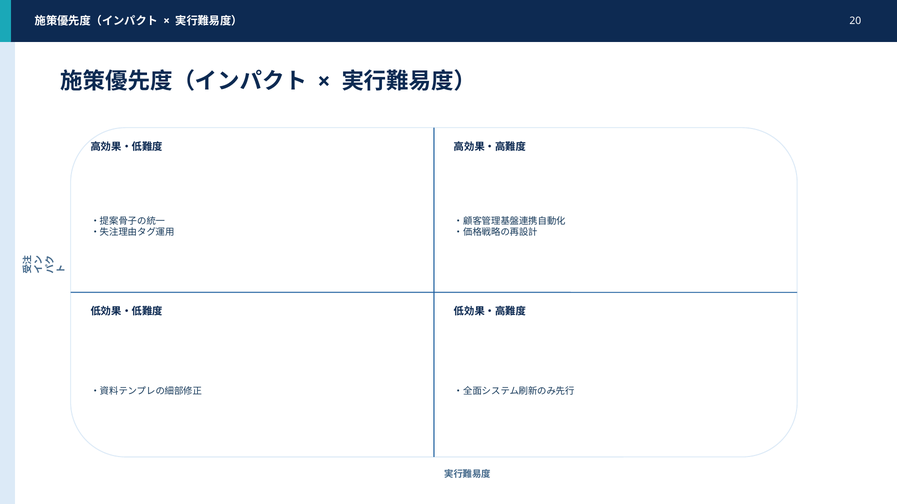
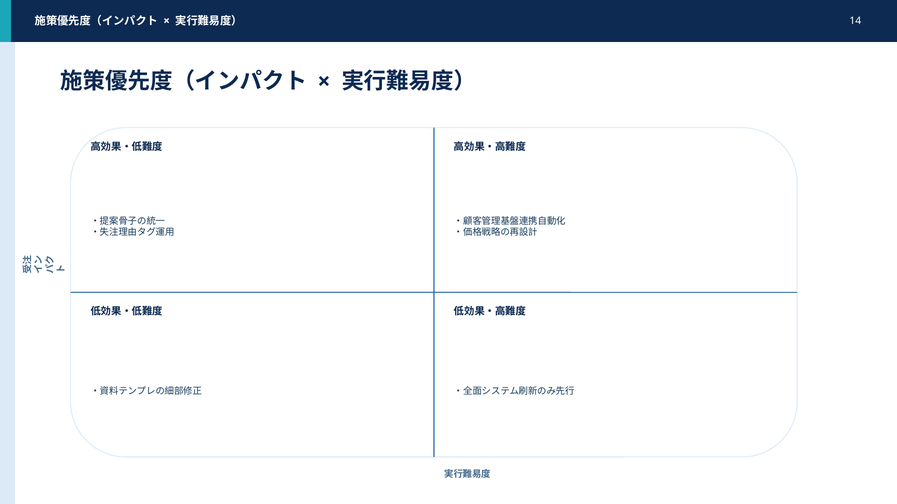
20: 20 -> 14 (855, 21)
